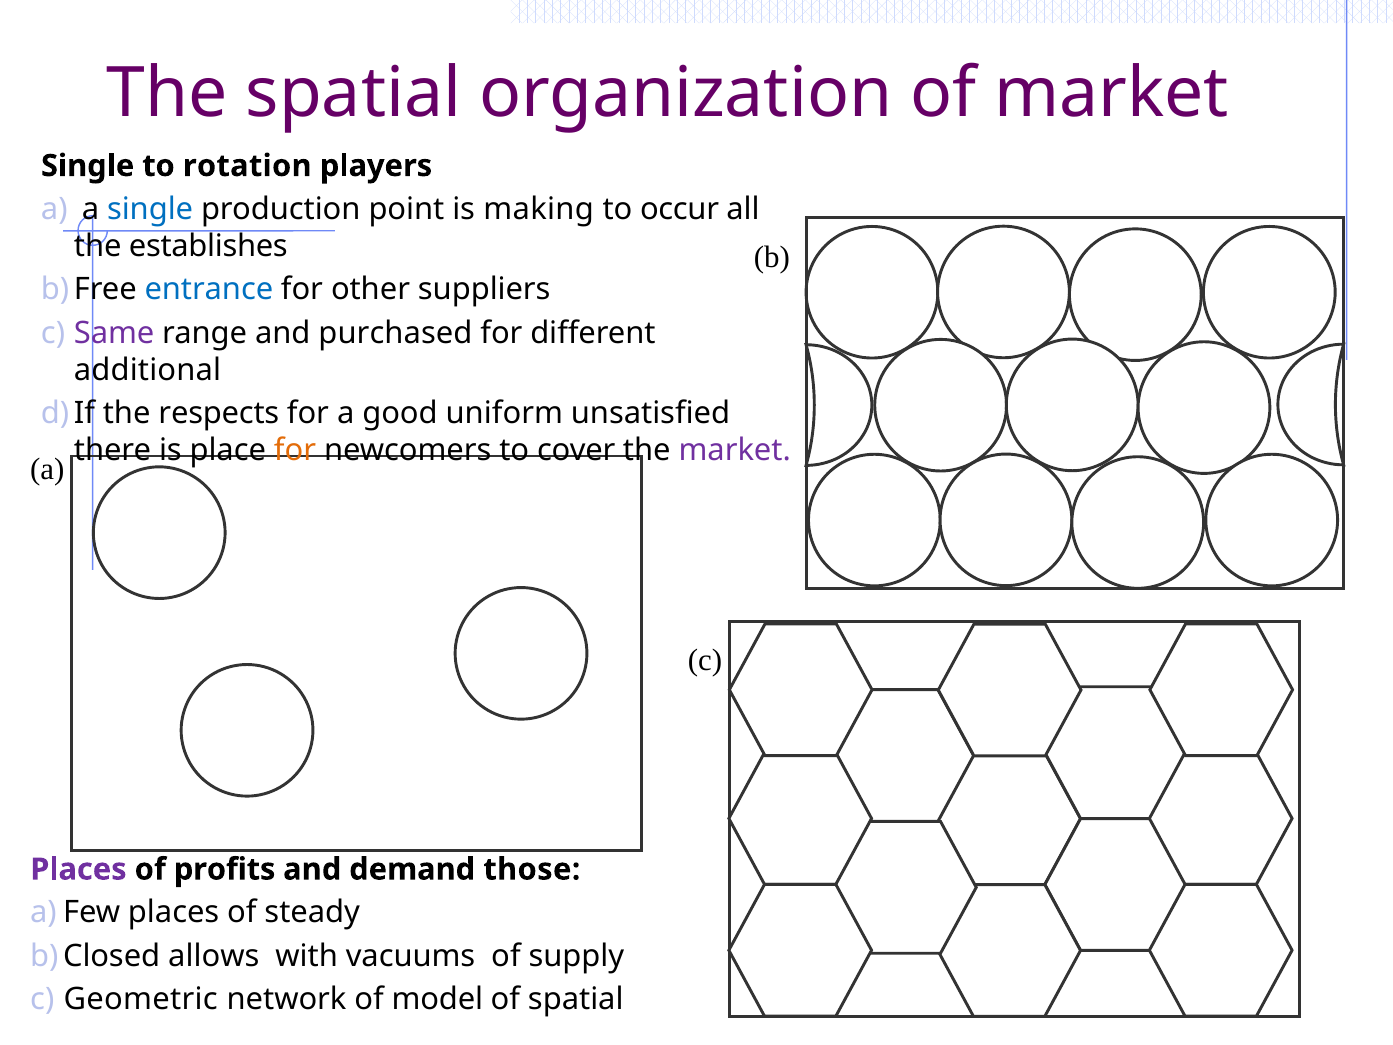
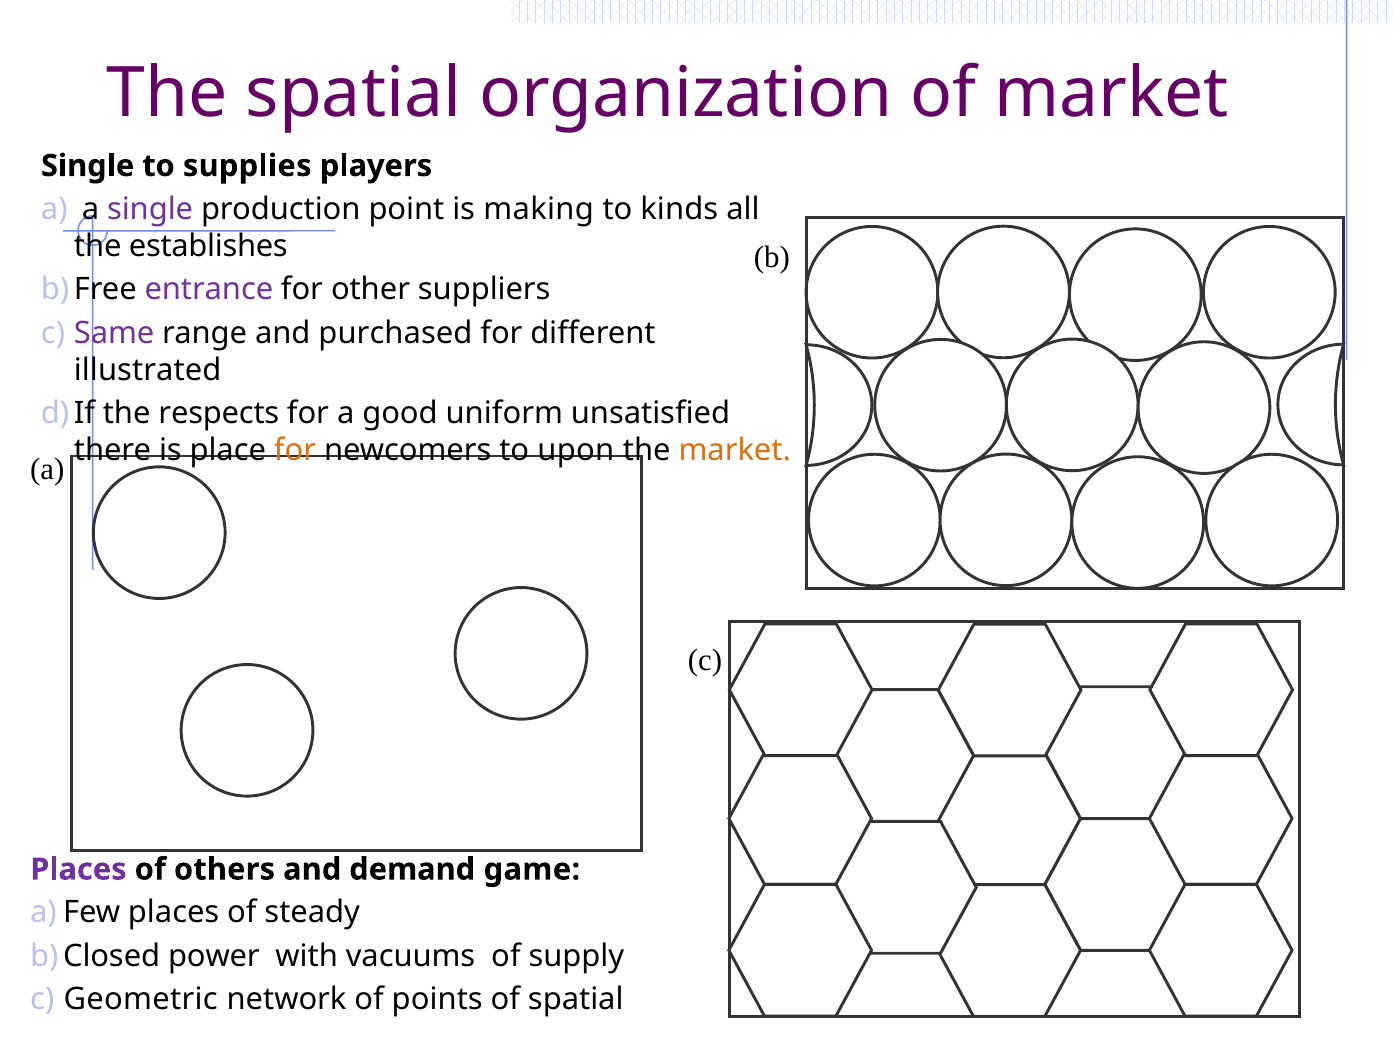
rotation: rotation -> supplies (247, 166)
single colour: blue -> purple (150, 209)
occur: occur -> kinds (679, 209)
entrance colour: blue -> purple (209, 290)
additional: additional -> illustrated (148, 370)
cover: cover -> upon (576, 451)
market colour: purple -> orange (735, 451)
profits: profits -> others (224, 869)
those: those -> game (532, 869)
allows: allows -> power (214, 956)
model: model -> points (437, 999)
